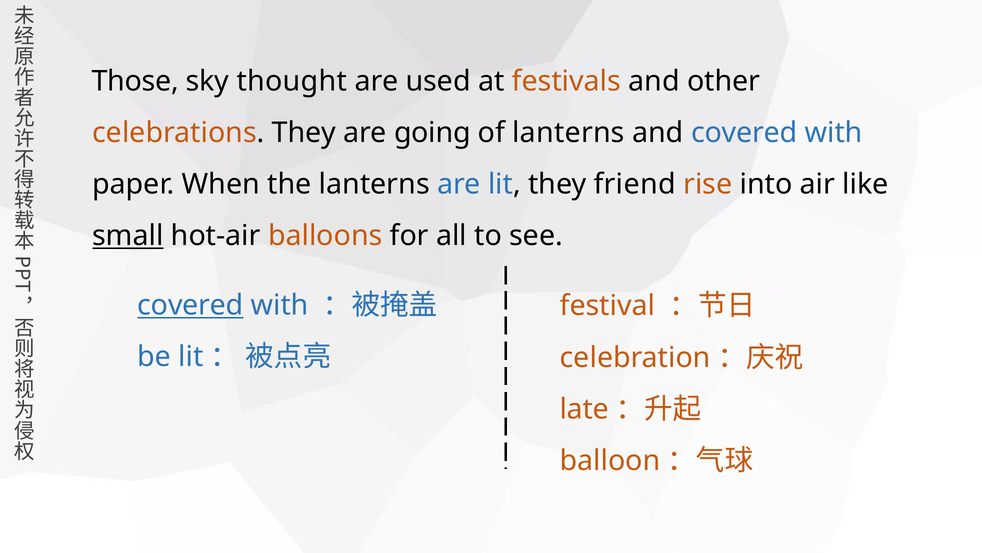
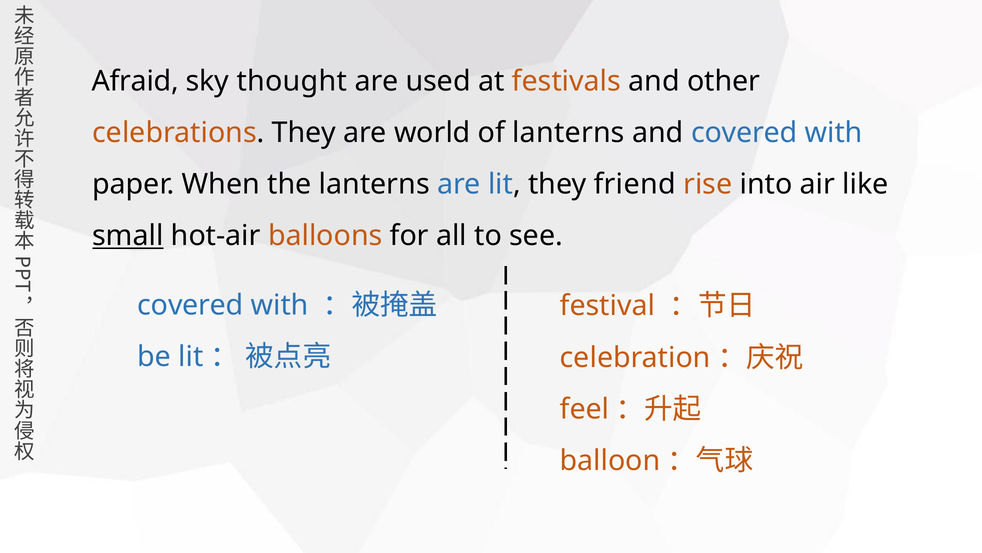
Those: Those -> Afraid (135, 81)
going: going -> world (432, 133)
covered underline: present -> none (190, 305)
late: late -> feel (584, 409)
